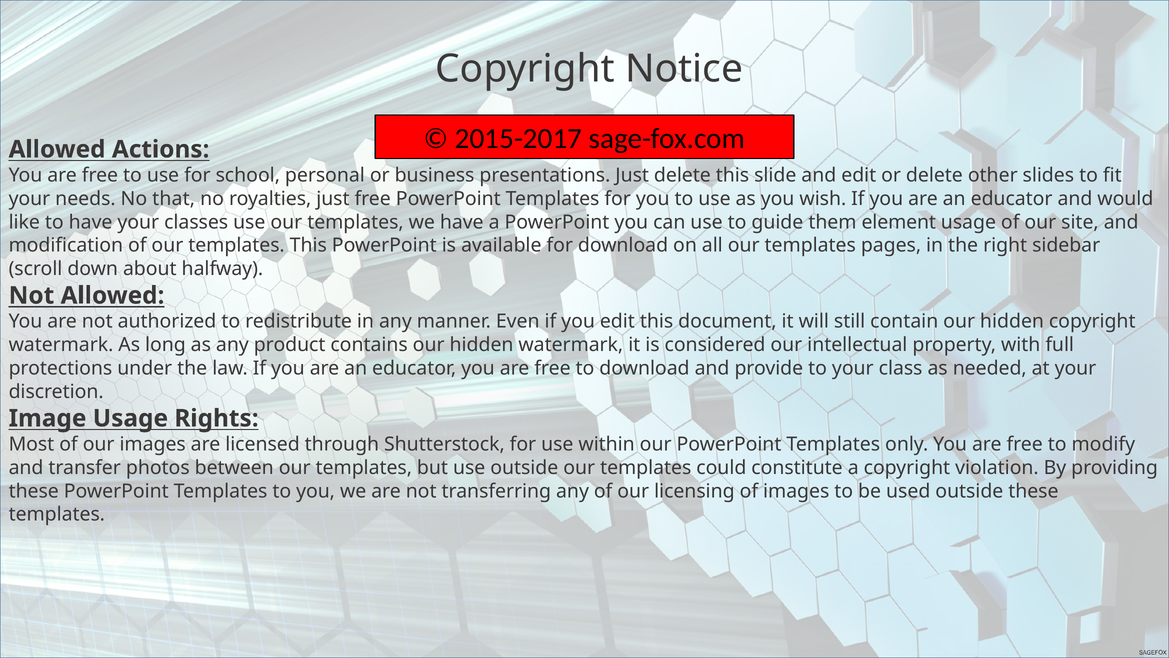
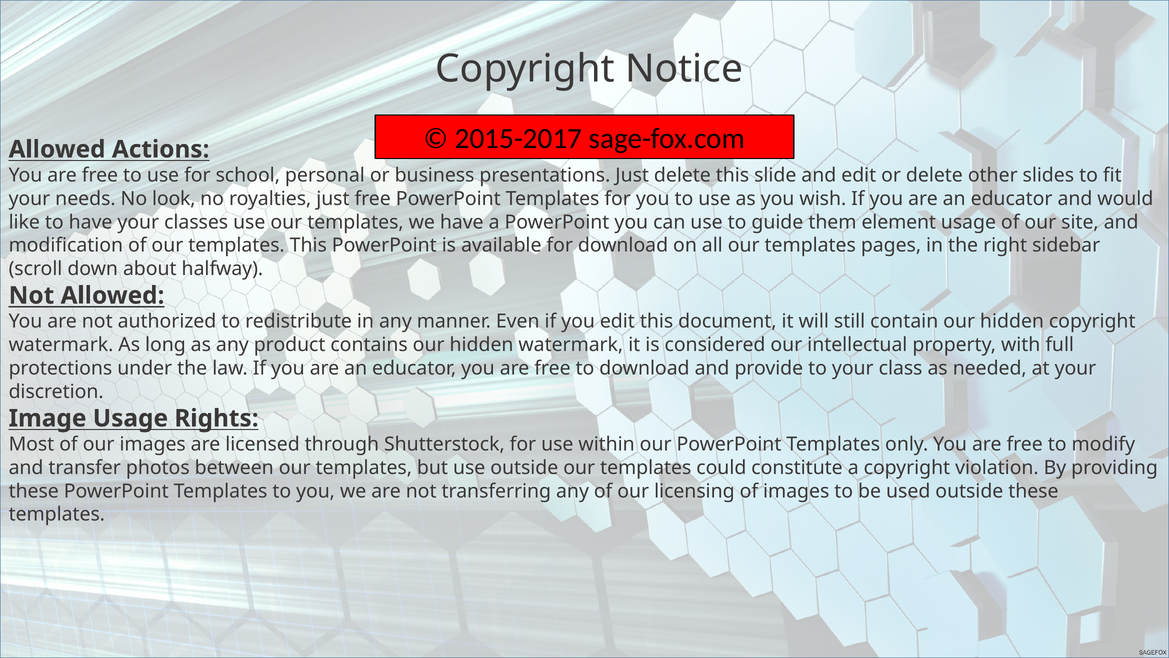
that: that -> look (174, 199)
